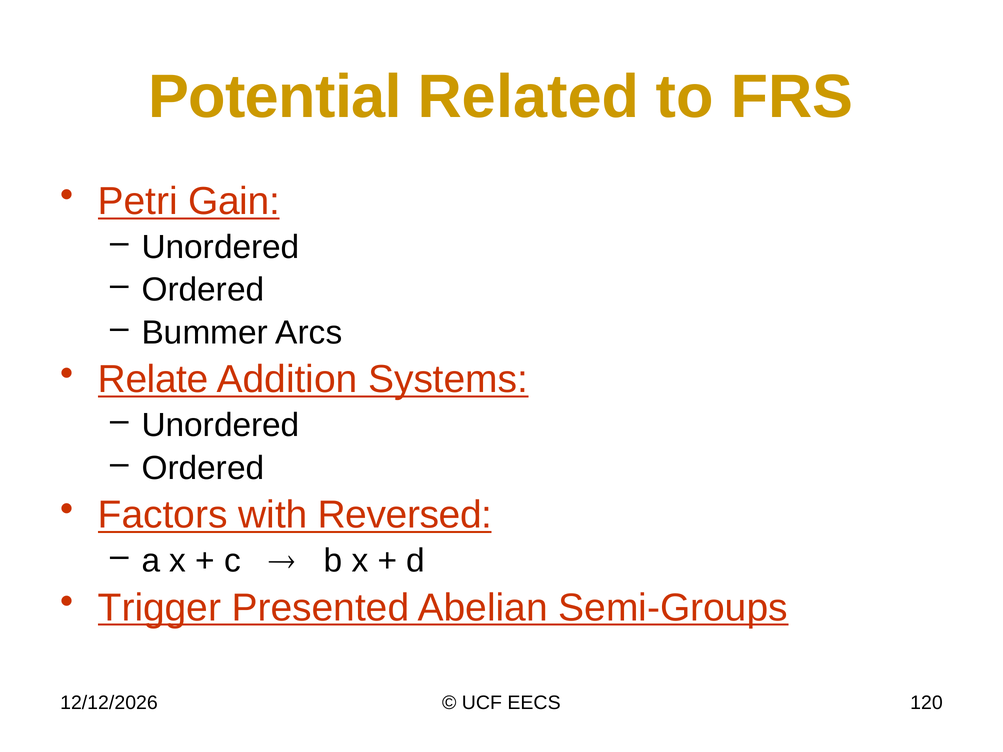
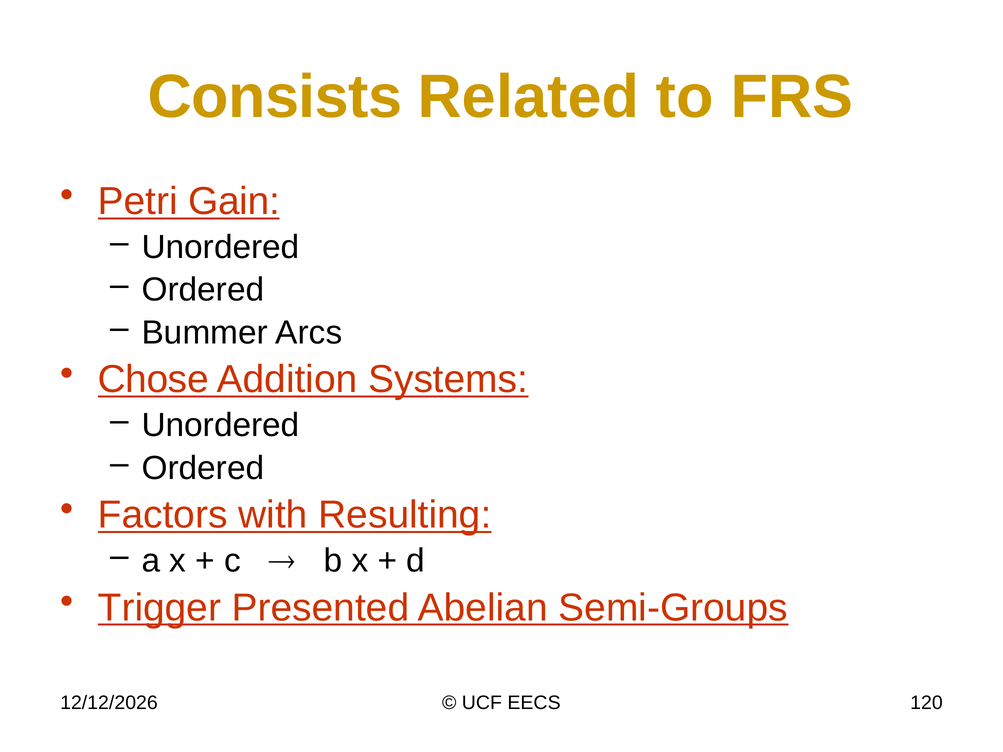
Potential: Potential -> Consists (275, 97)
Relate: Relate -> Chose (153, 380)
Reversed: Reversed -> Resulting (405, 515)
